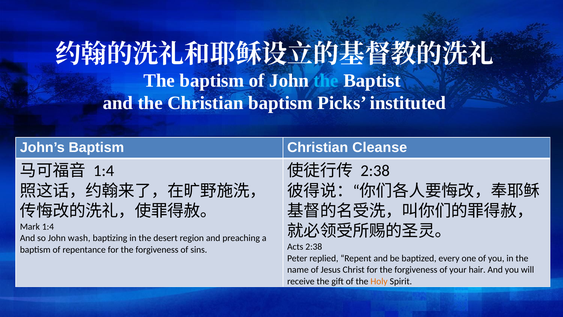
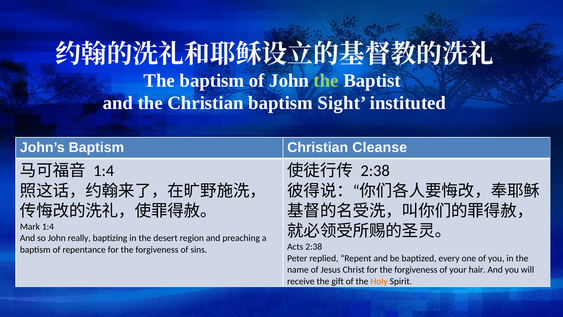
the colour: light blue -> light green (326, 80)
Picks: Picks -> Sight (342, 103)
wash: wash -> really (79, 238)
